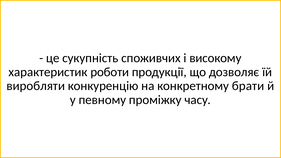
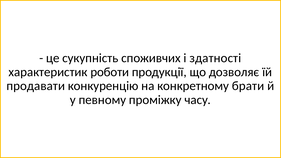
високому: високому -> здатності (215, 58)
виробляти: виробляти -> продавати (36, 86)
